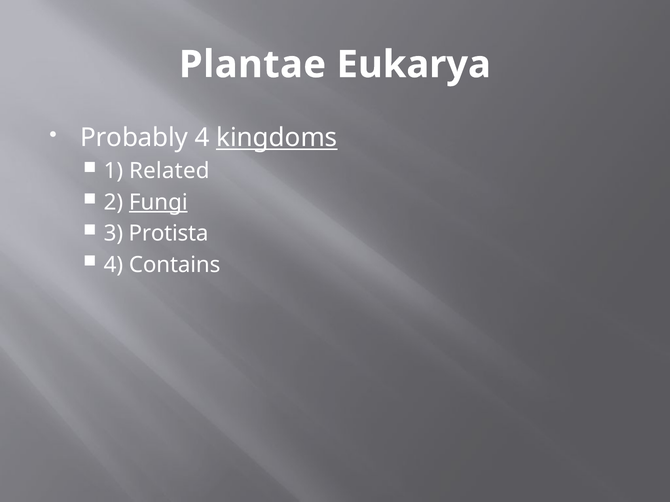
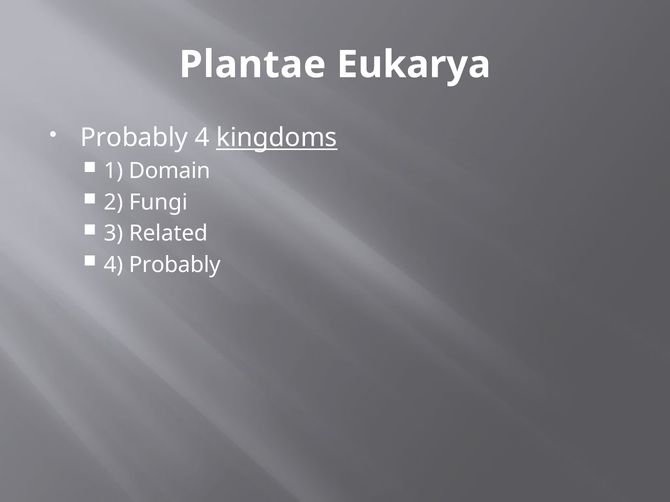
Related: Related -> Domain (170, 171)
Fungi underline: present -> none (158, 203)
Protista: Protista -> Related (168, 234)
4 Contains: Contains -> Probably (175, 265)
